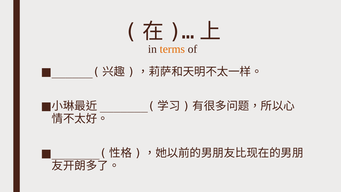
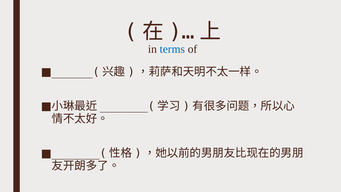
terms colour: orange -> blue (172, 49)
